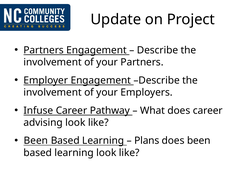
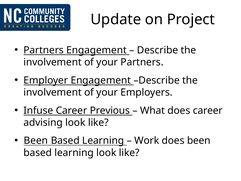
Pathway: Pathway -> Previous (110, 110)
Plans: Plans -> Work (147, 140)
